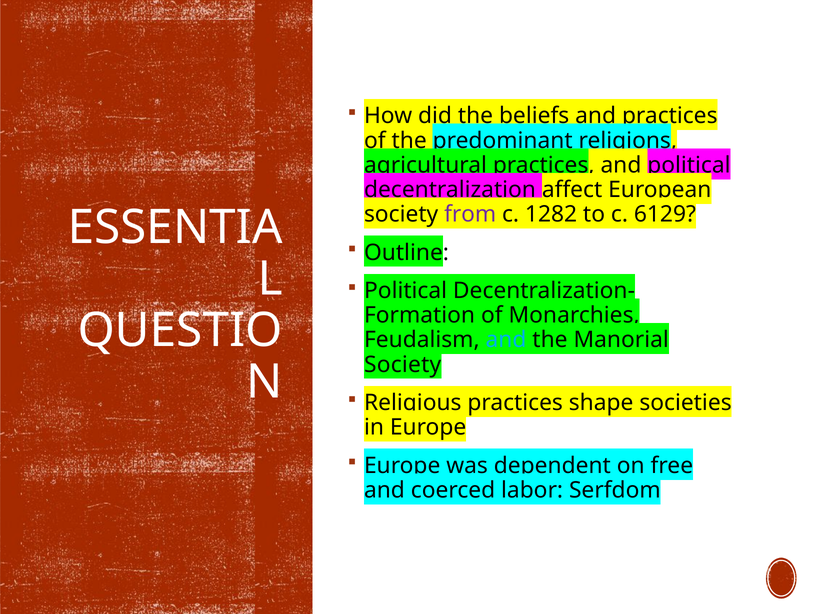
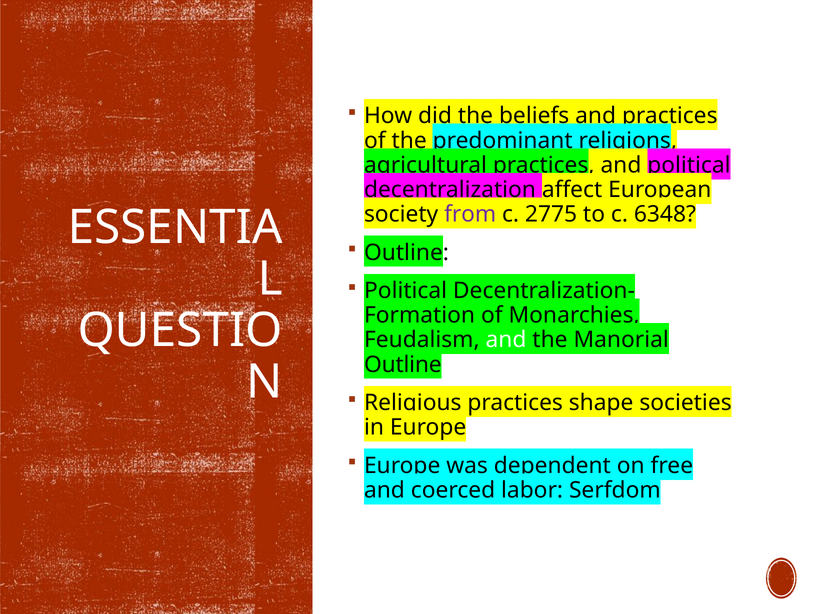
1282: 1282 -> 2775 (551, 214)
6129: 6129 -> 6348 (665, 214)
and colour: light blue -> white (506, 340)
Society: Society -> Outline (403, 365)
